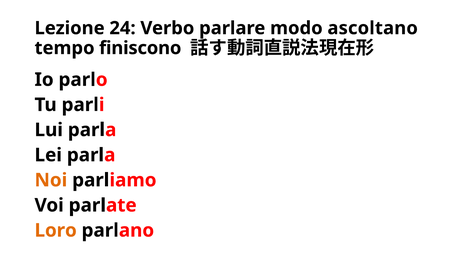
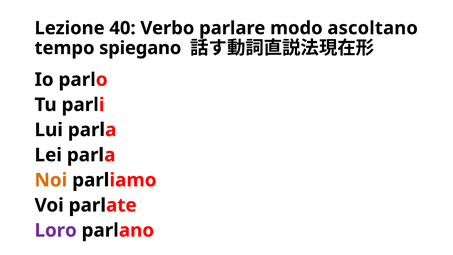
24: 24 -> 40 (123, 28)
finiscono: finiscono -> spiegano (140, 48)
Loro colour: orange -> purple (56, 230)
